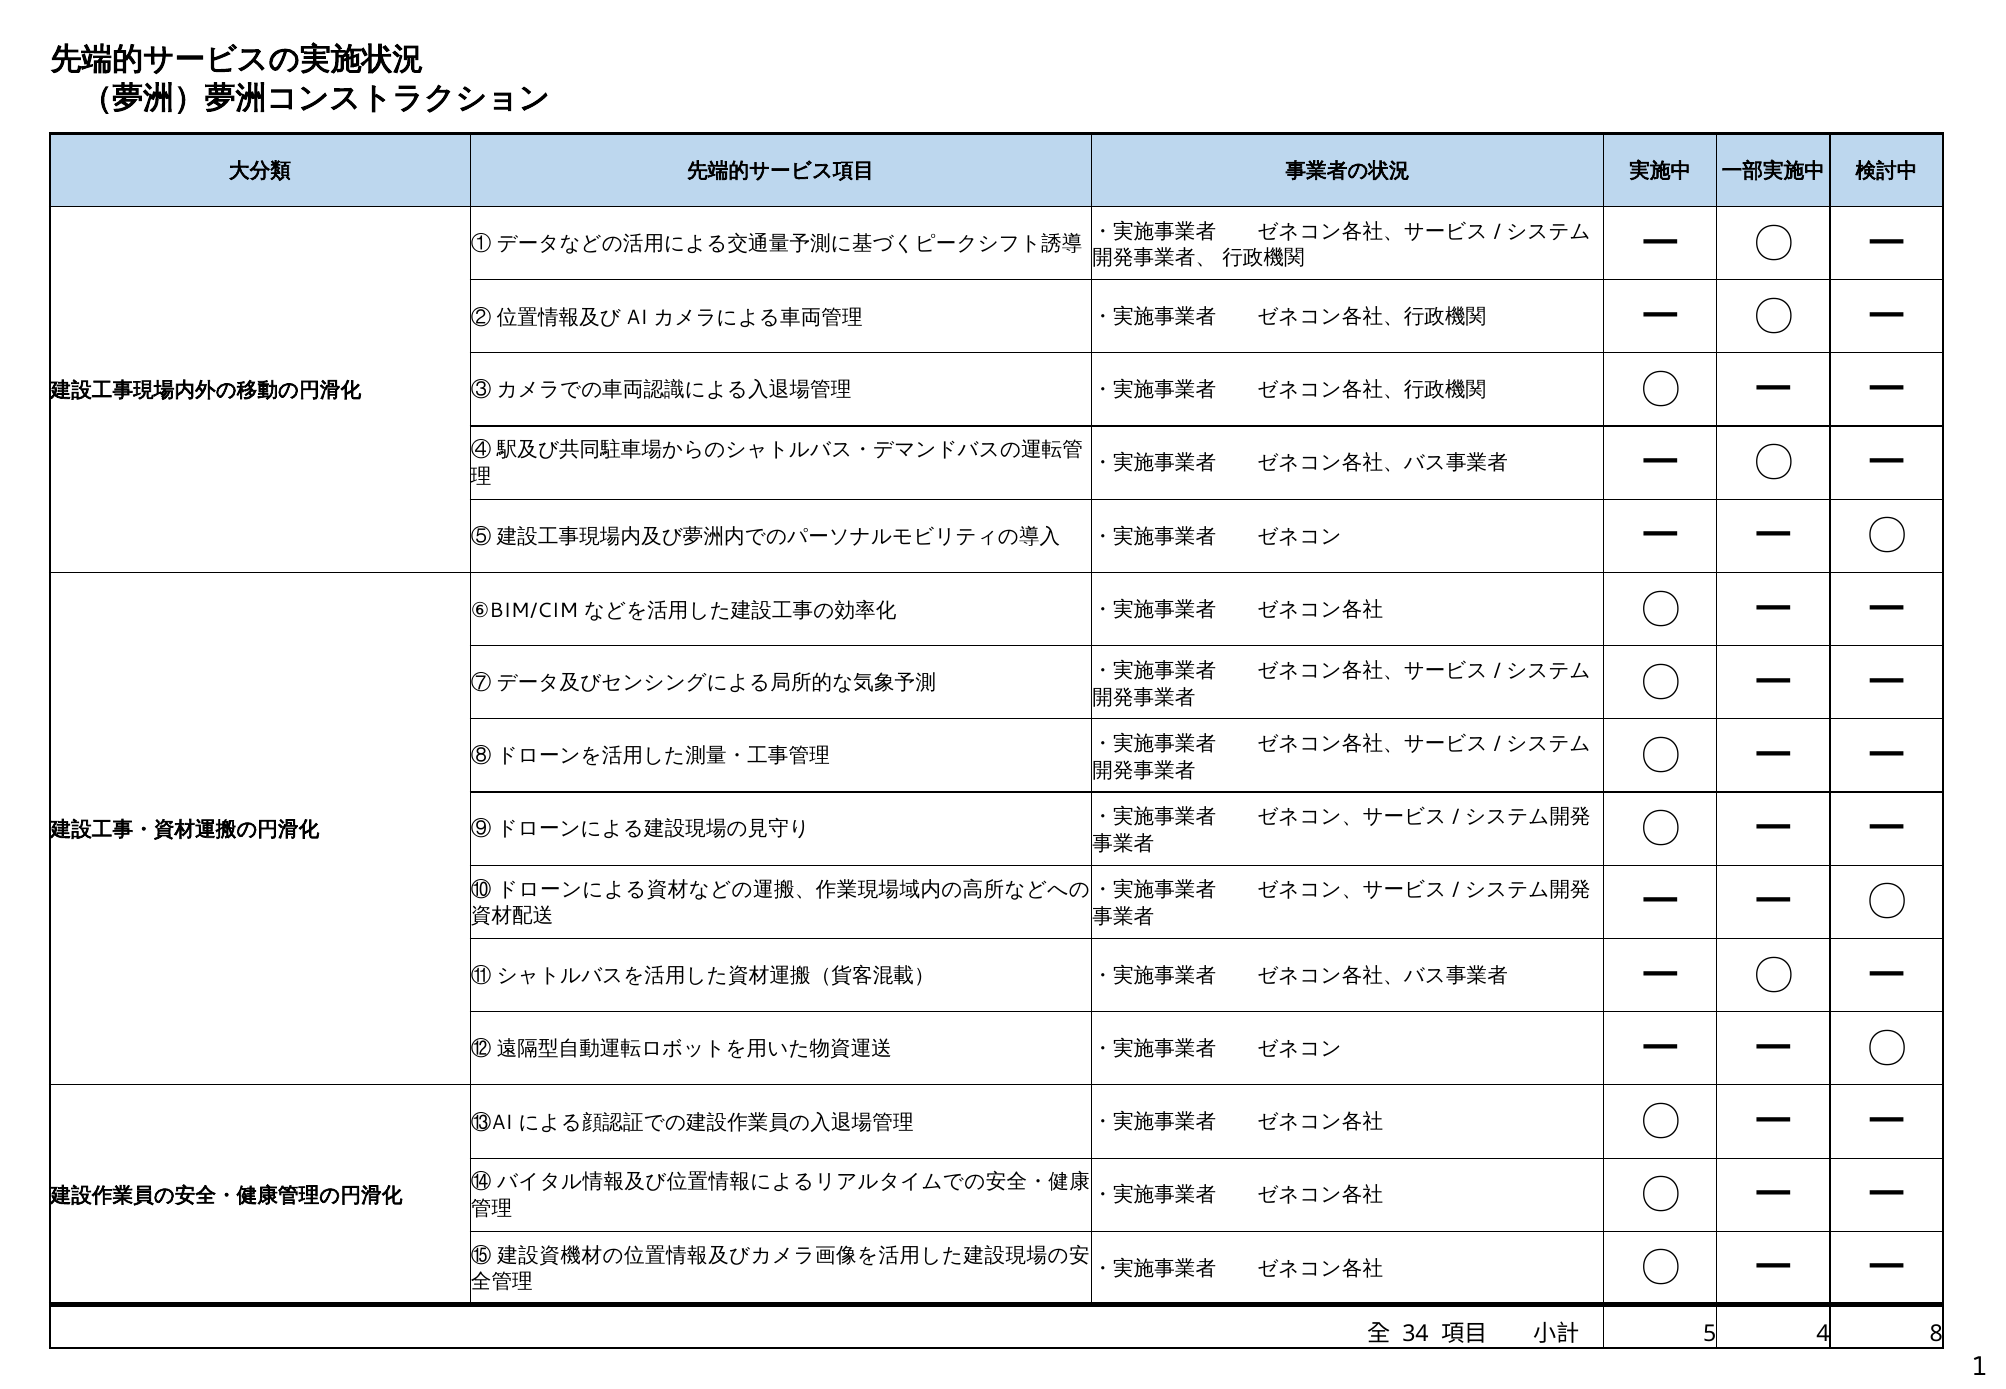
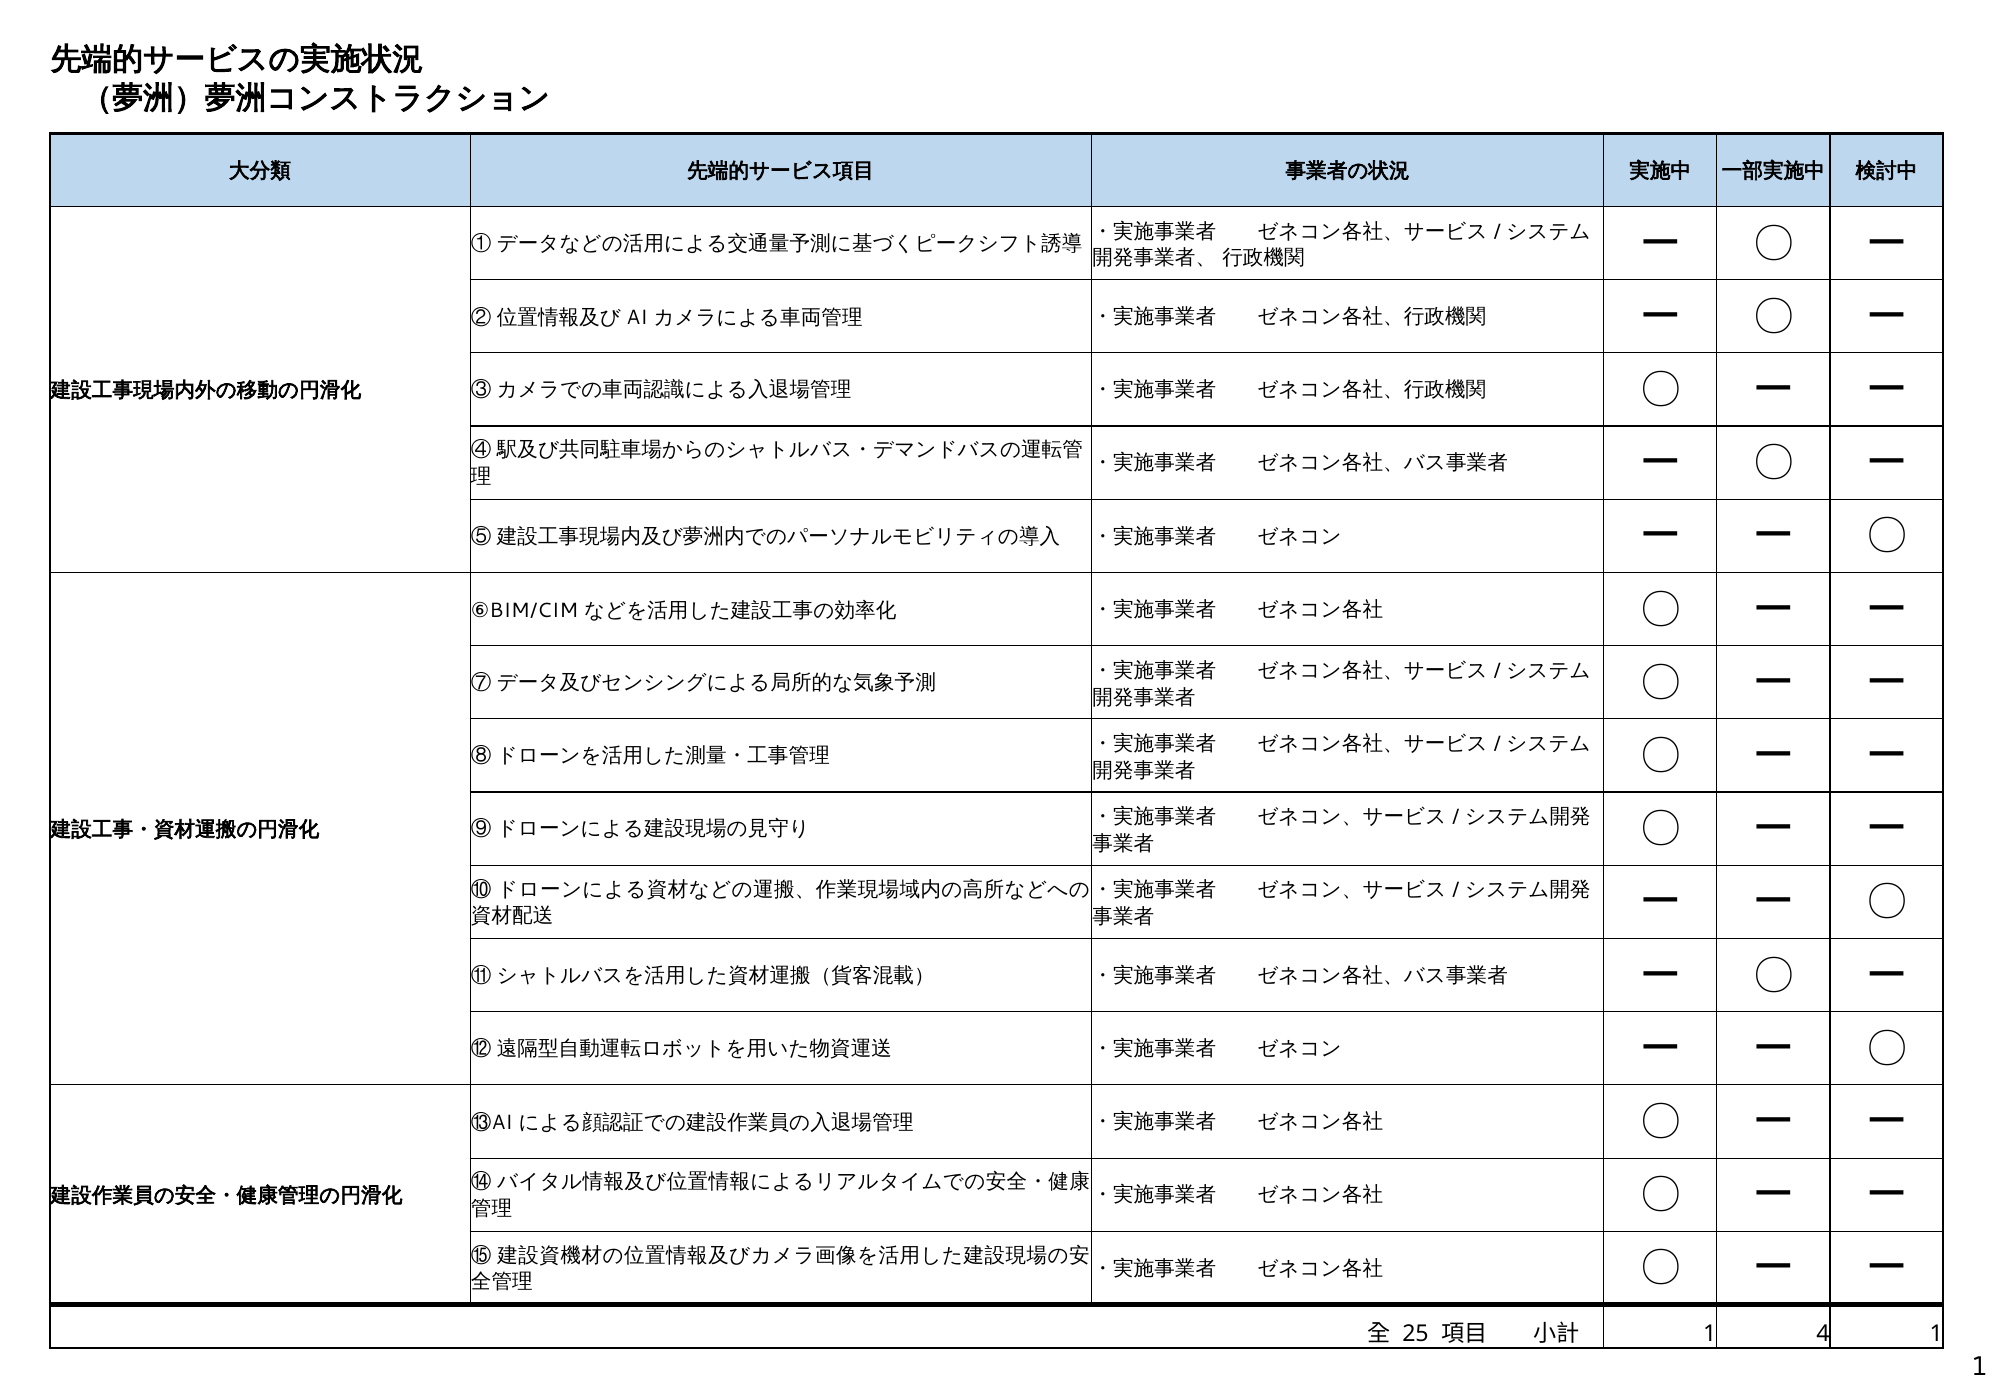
34: 34 -> 25 (1416, 1334)
5: 5 -> 1 (1710, 1334)
4 8: 8 -> 1 (1936, 1334)
